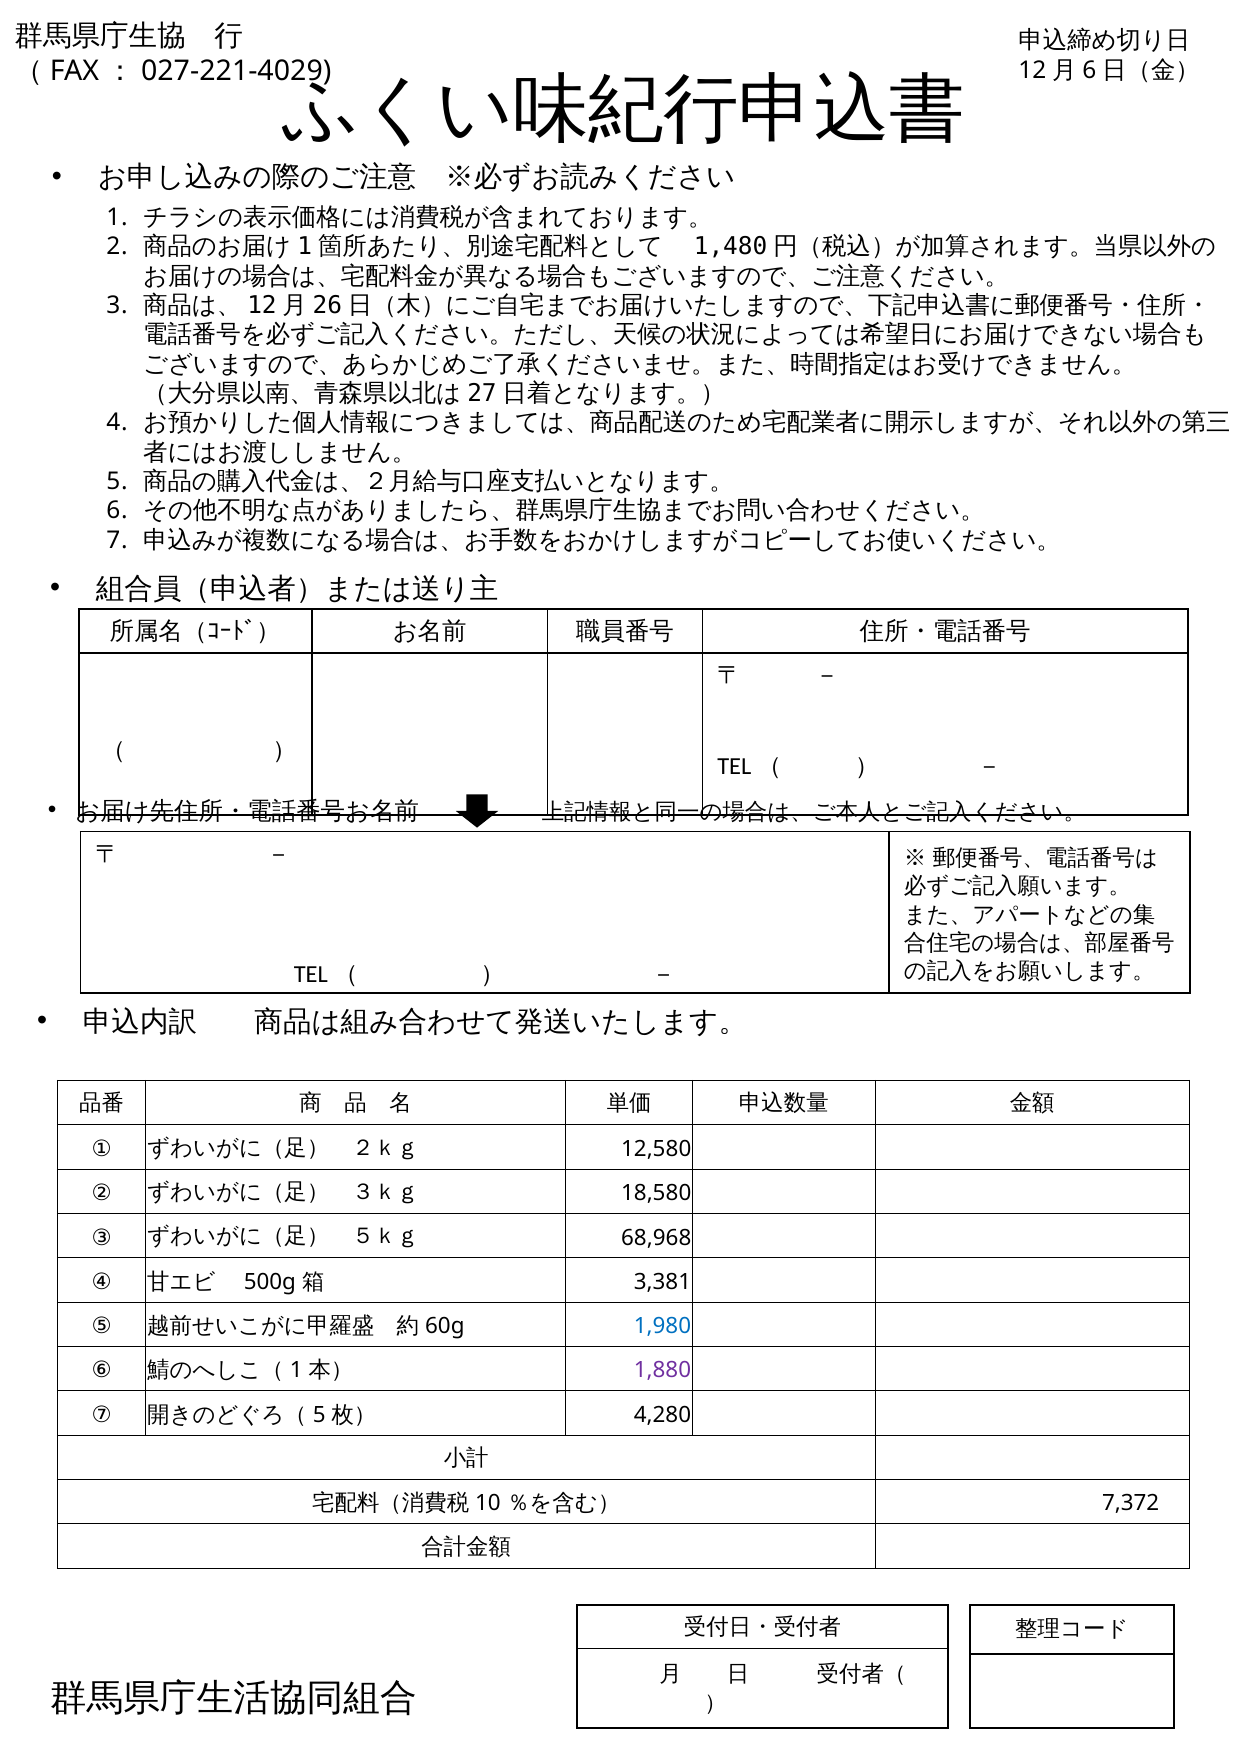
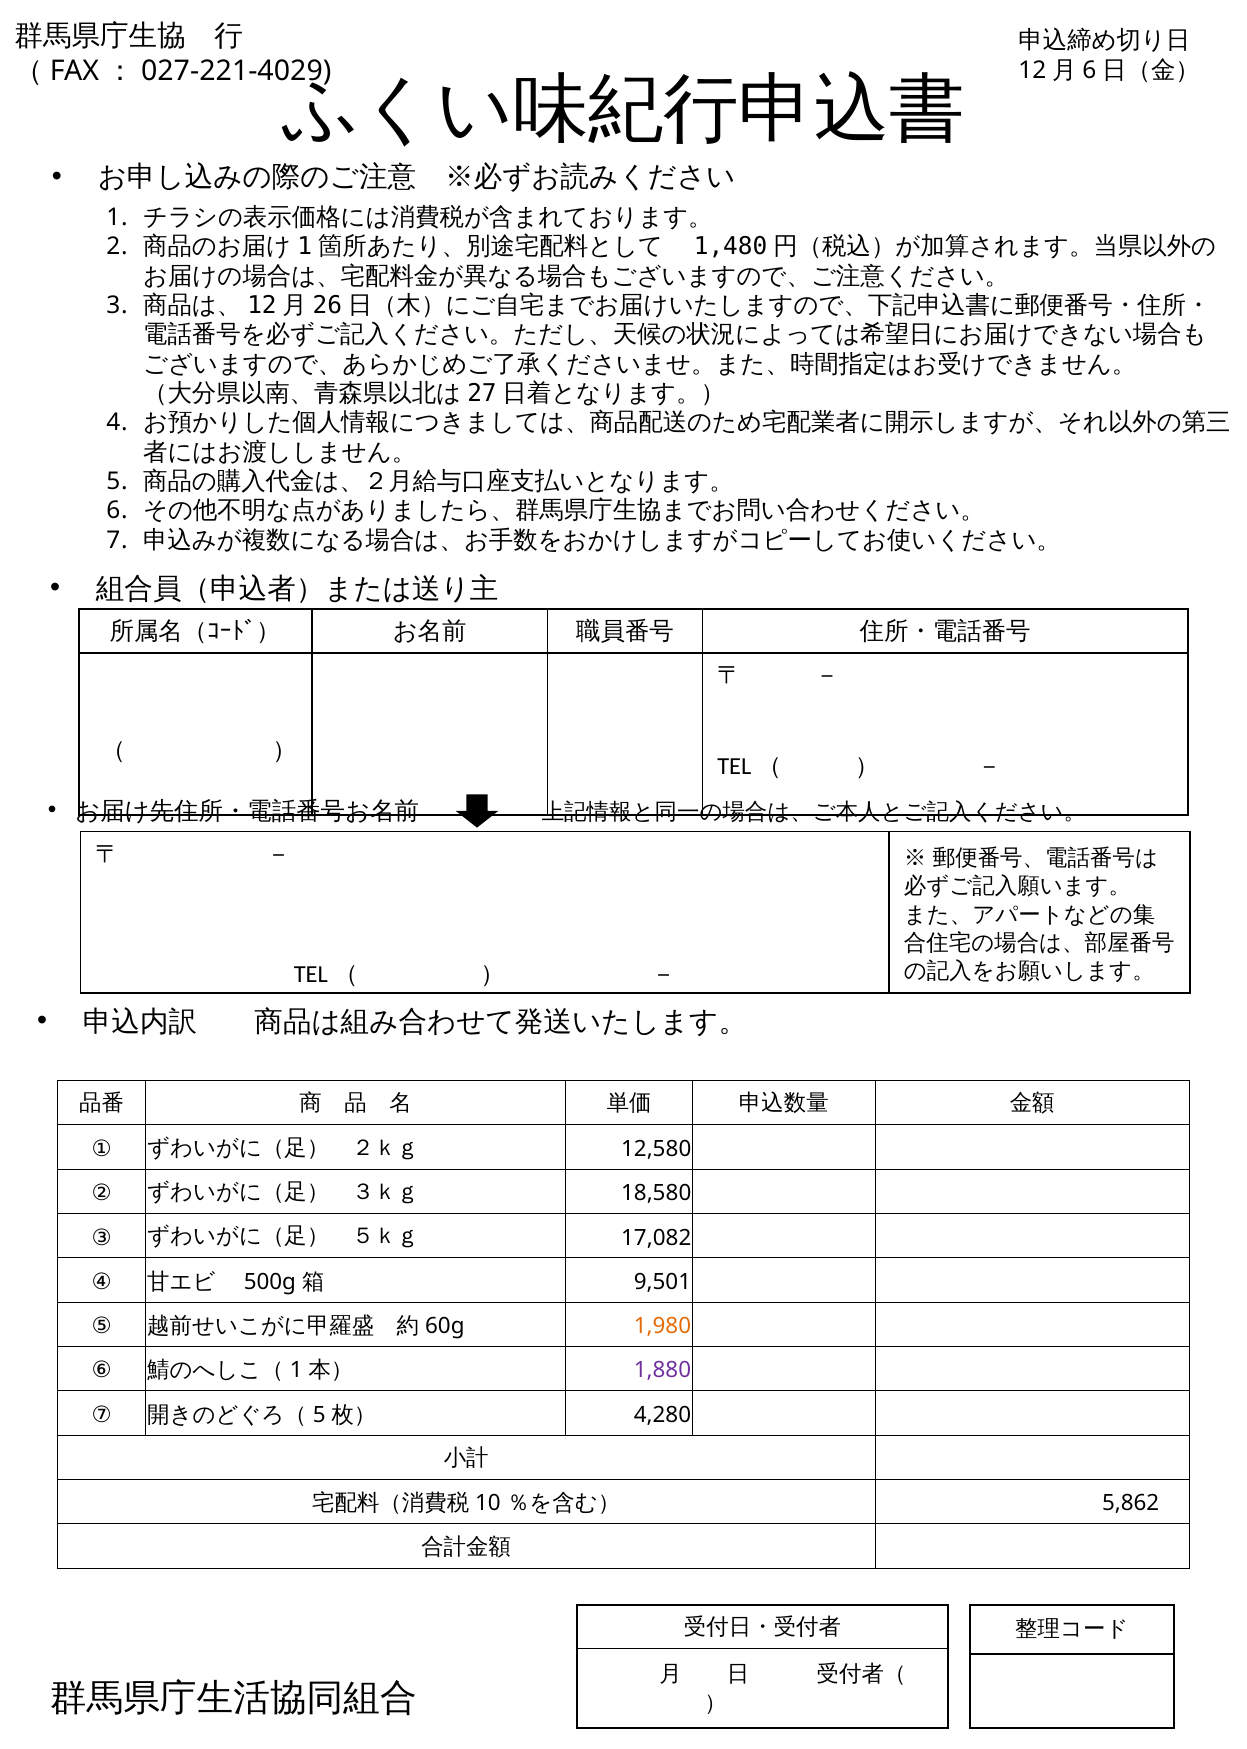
68,968: 68,968 -> 17,082 (656, 1237)
3,381: 3,381 -> 9,501 (662, 1281)
1,980 colour: blue -> orange (662, 1326)
7,372: 7,372 -> 5,862 (1131, 1503)
